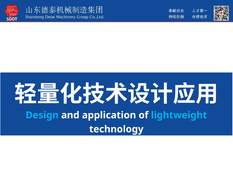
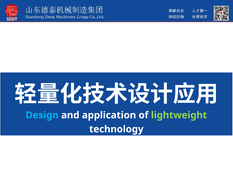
lightweight colour: light blue -> light green (179, 115)
